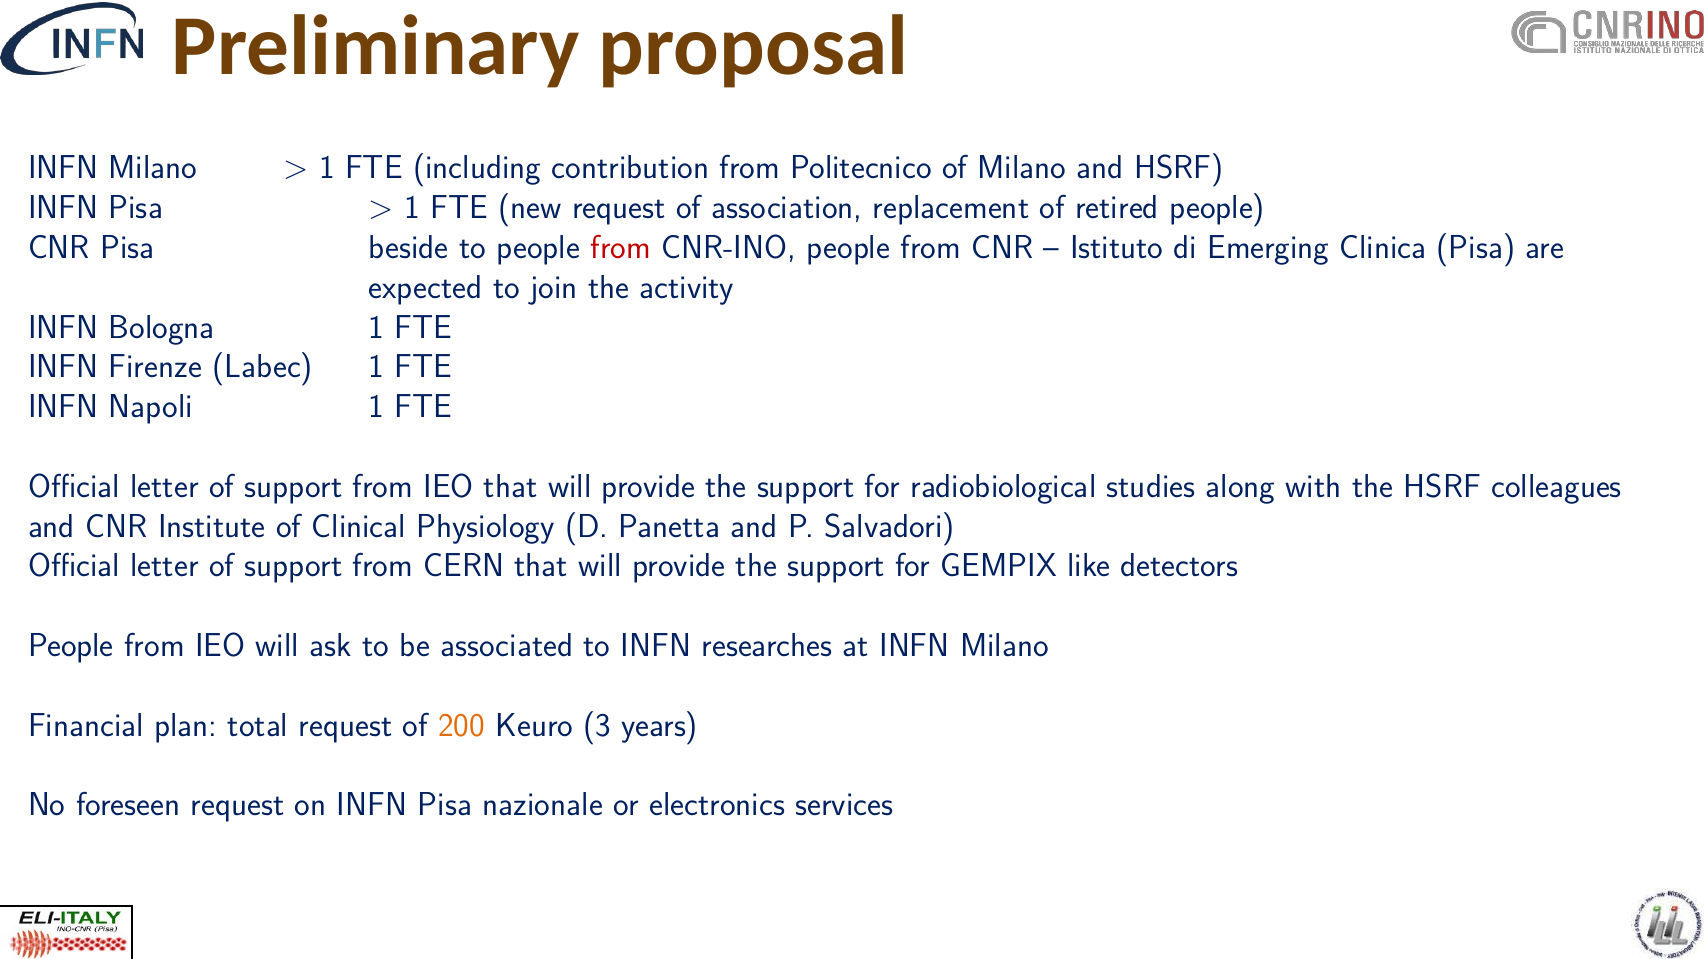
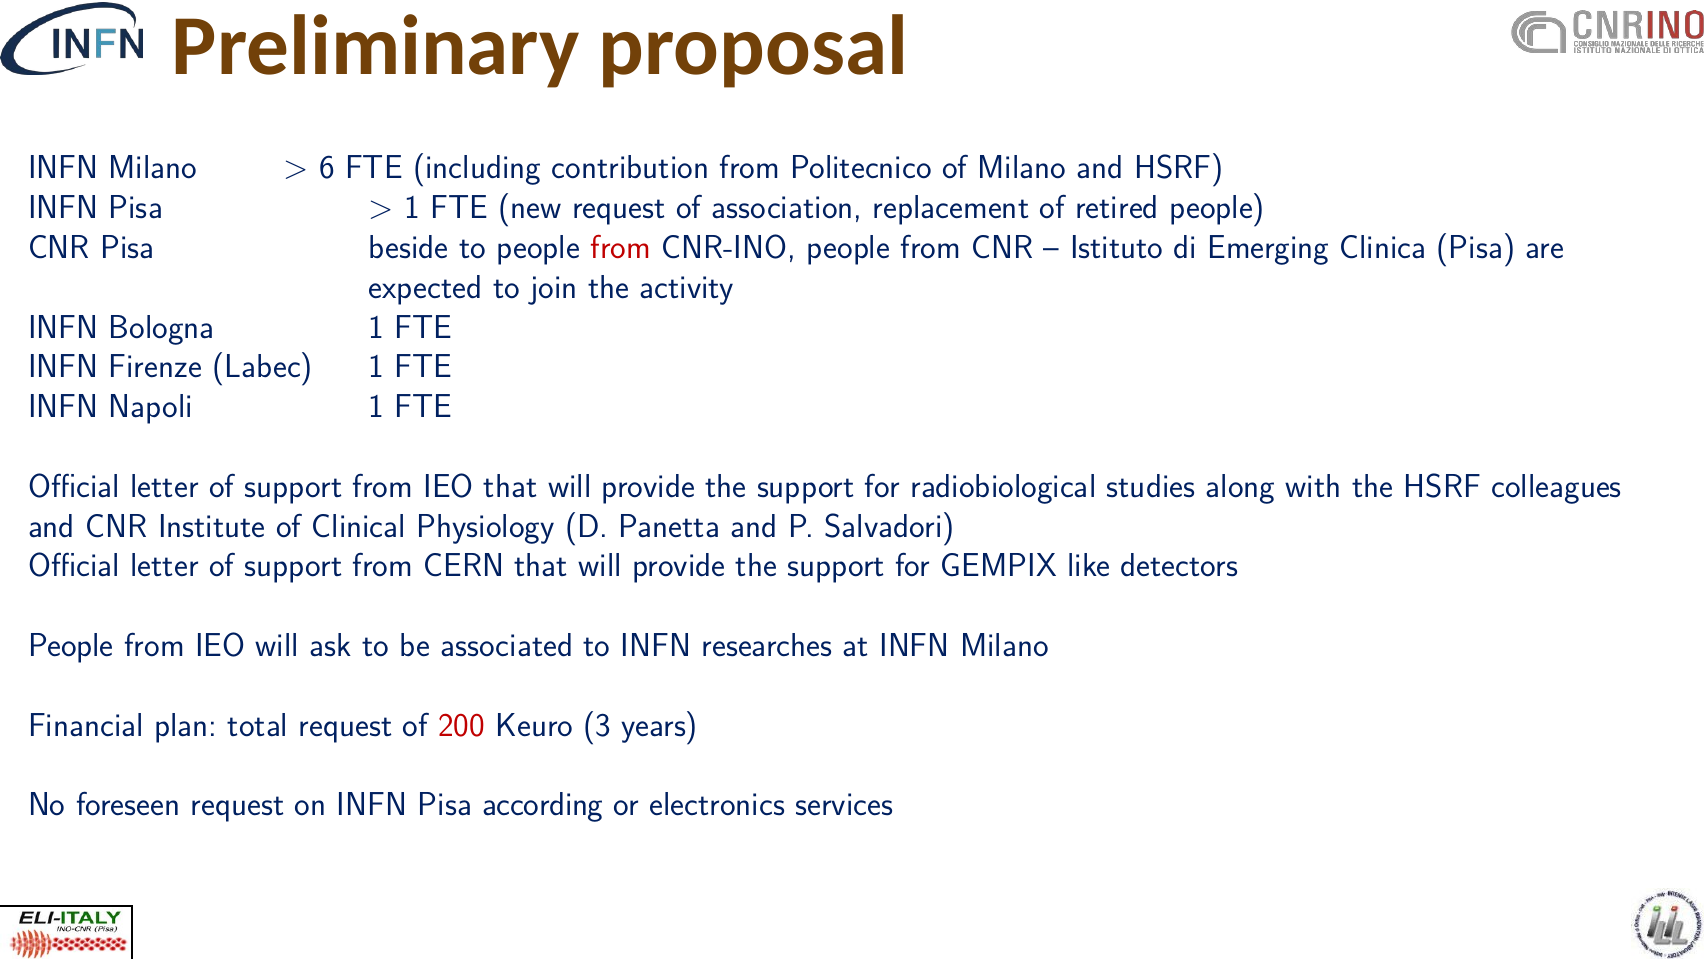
1: 1 -> 6 (327, 168)
200 colour: orange -> red (462, 725)
nazionale: nazionale -> according (543, 804)
